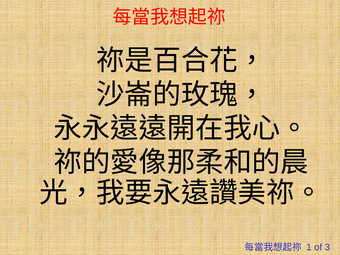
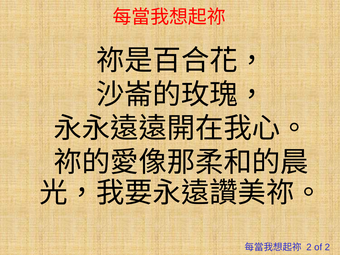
1: 1 -> 2 (309, 247)
of 3: 3 -> 2 (327, 247)
